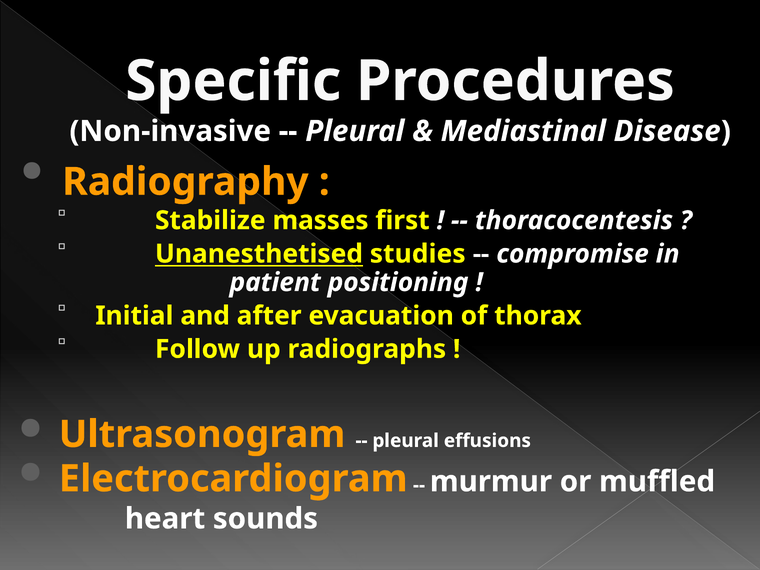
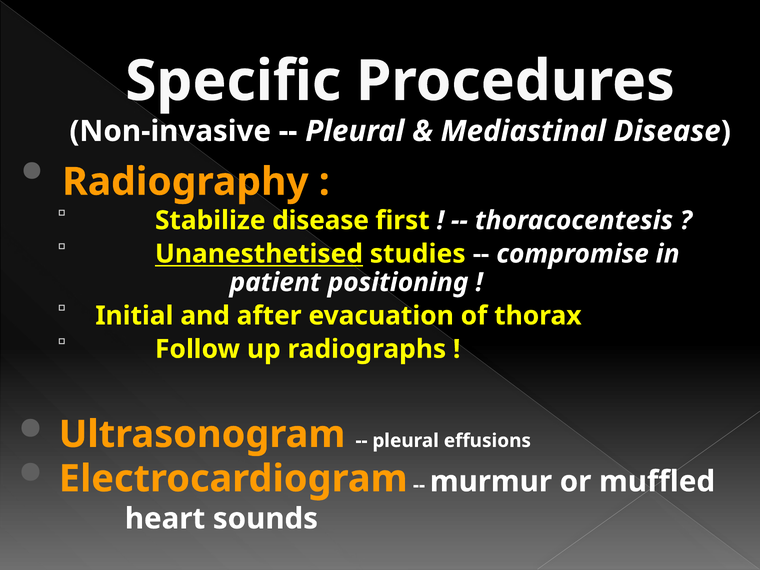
Stabilize masses: masses -> disease (321, 220)
